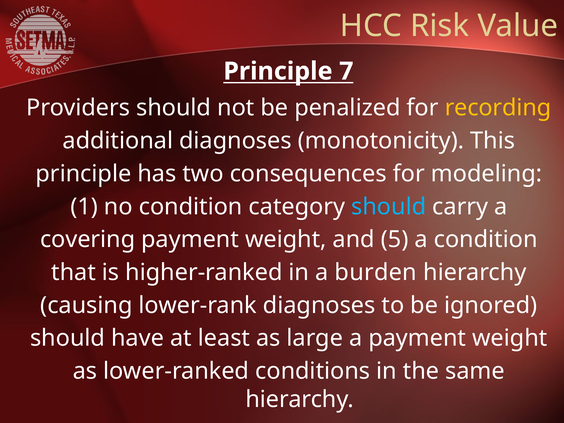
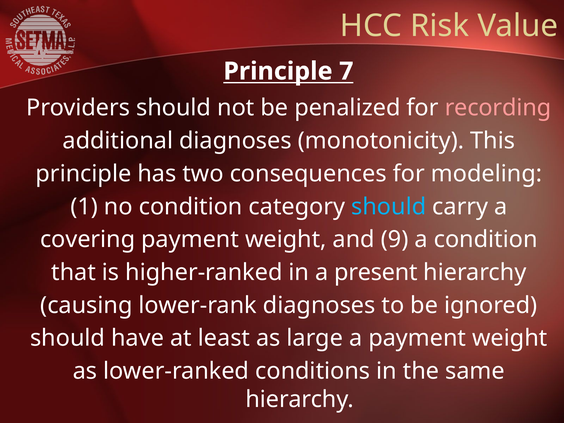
recording colour: yellow -> pink (498, 108)
5: 5 -> 9 (395, 239)
burden: burden -> present (376, 272)
